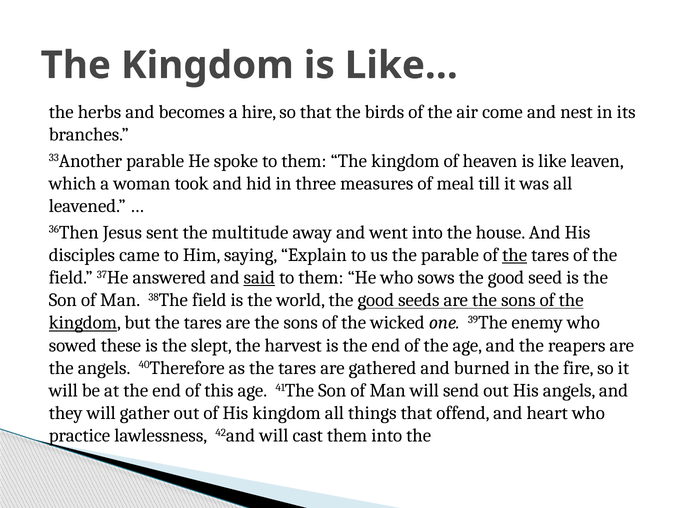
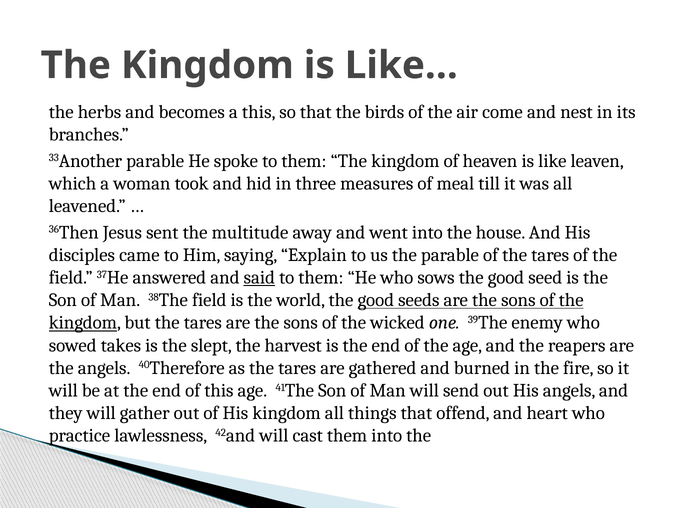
a hire: hire -> this (259, 112)
the underline: present -> none (515, 255)
these: these -> takes (121, 346)
